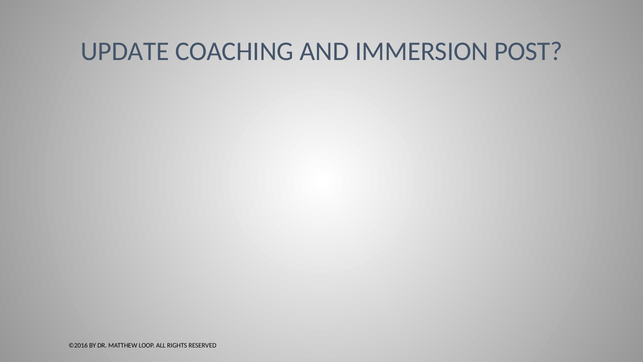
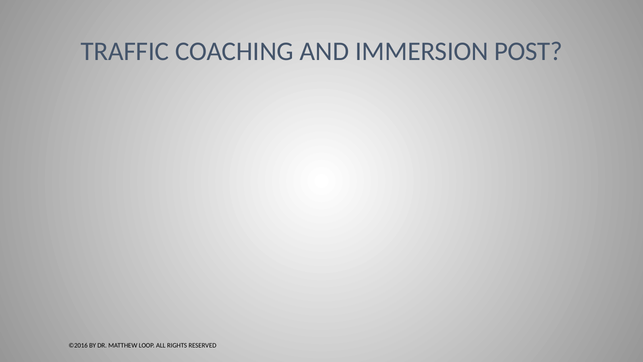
UPDATE: UPDATE -> TRAFFIC (125, 51)
